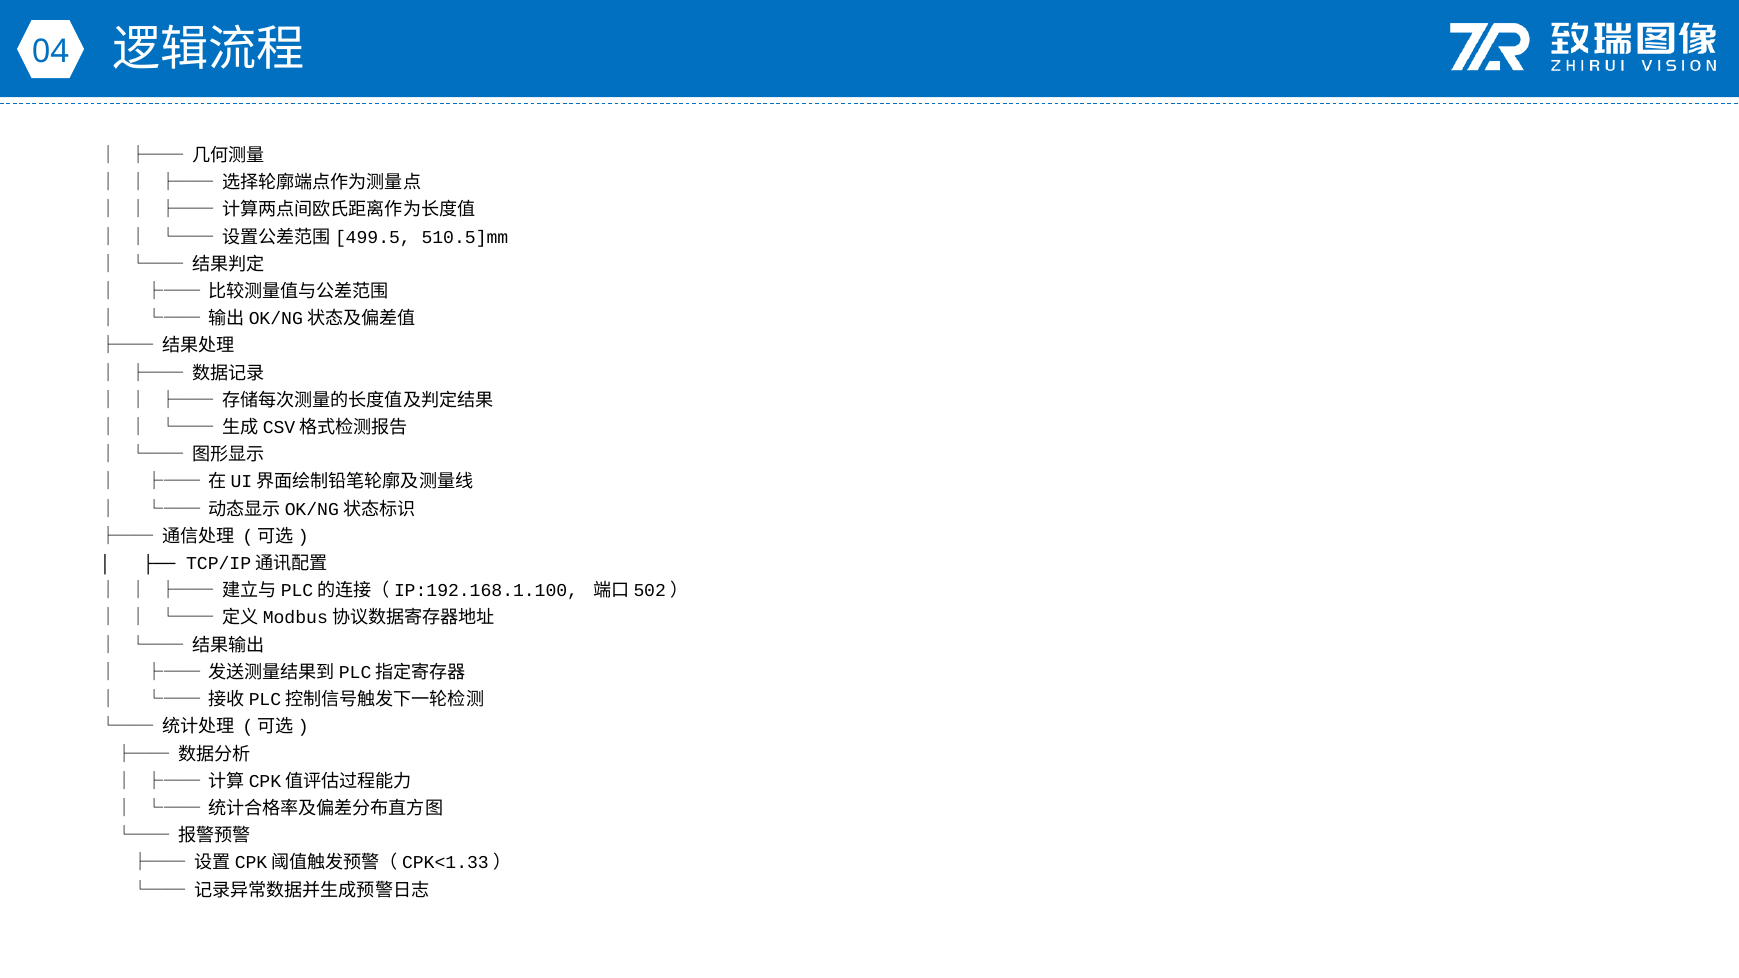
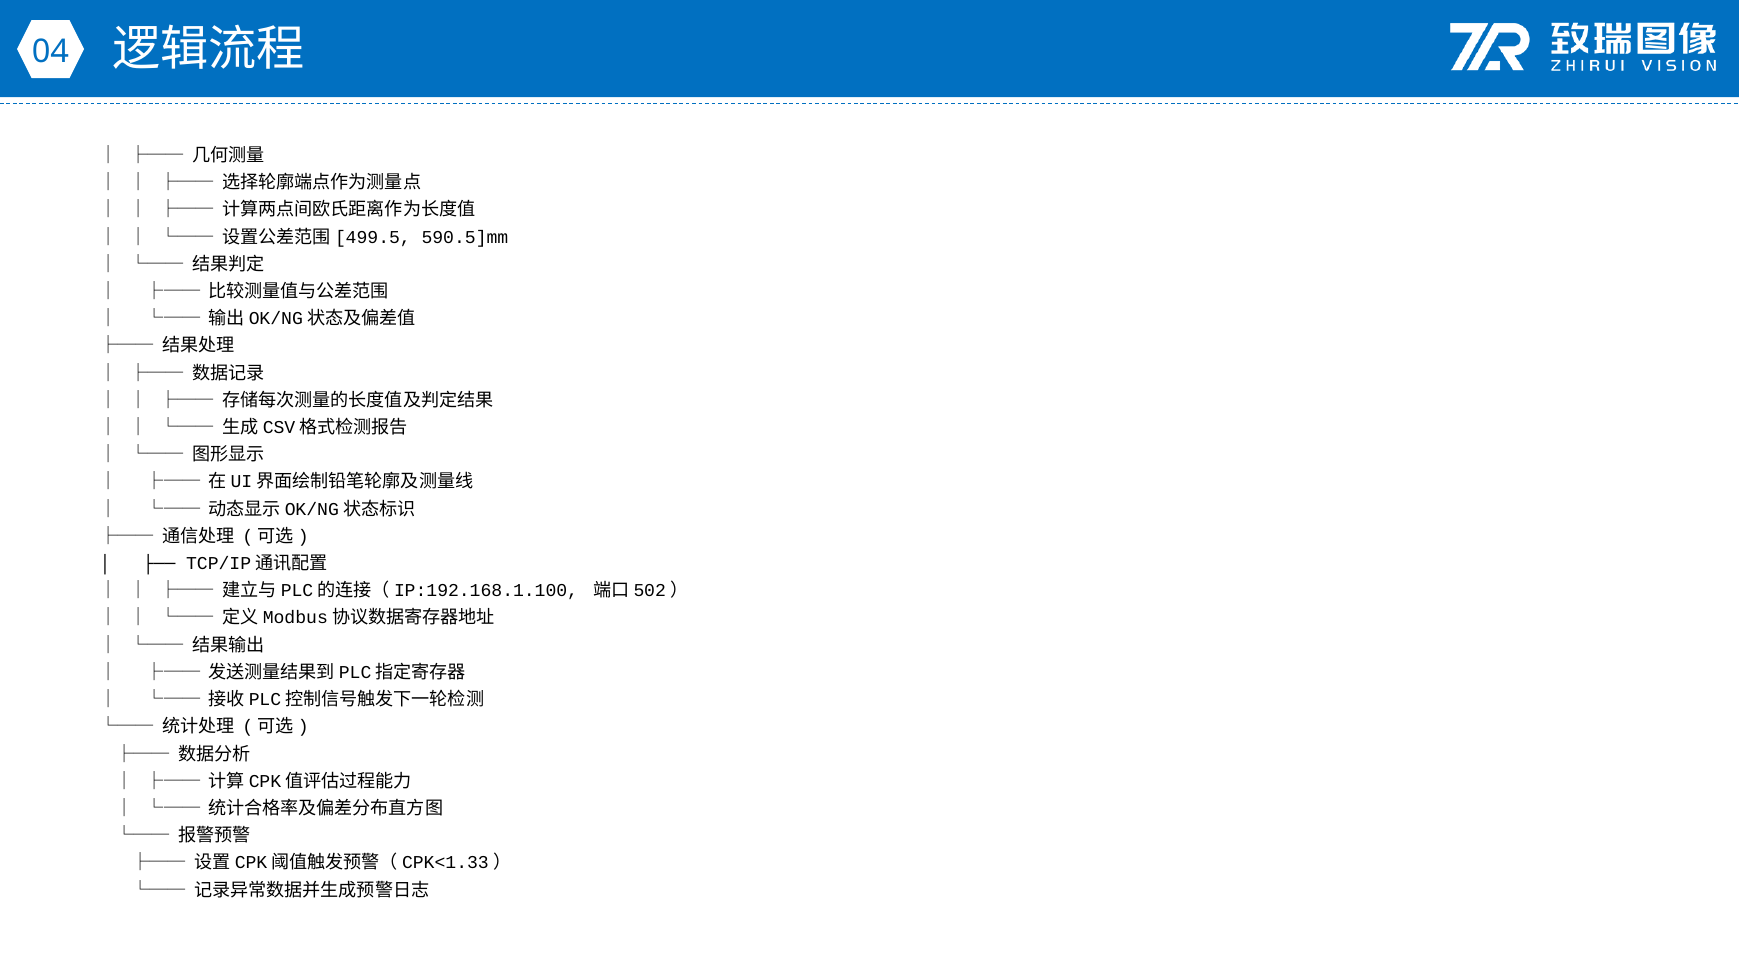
510.5]mm: 510.5]mm -> 590.5]mm (465, 237)
